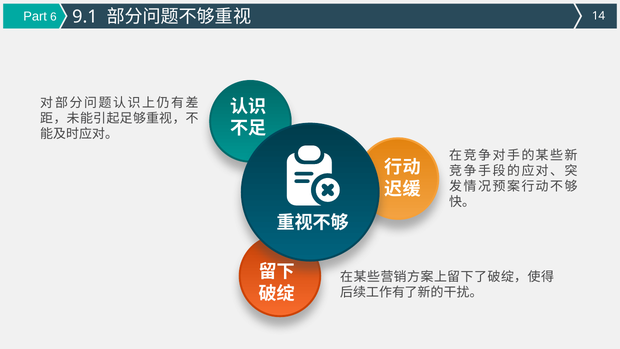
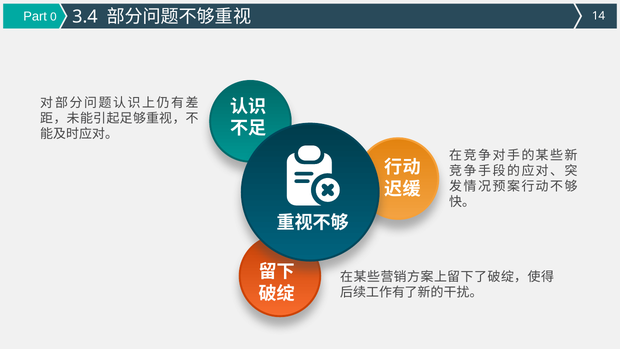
6: 6 -> 0 (53, 17)
9.1: 9.1 -> 3.4 (85, 17)
